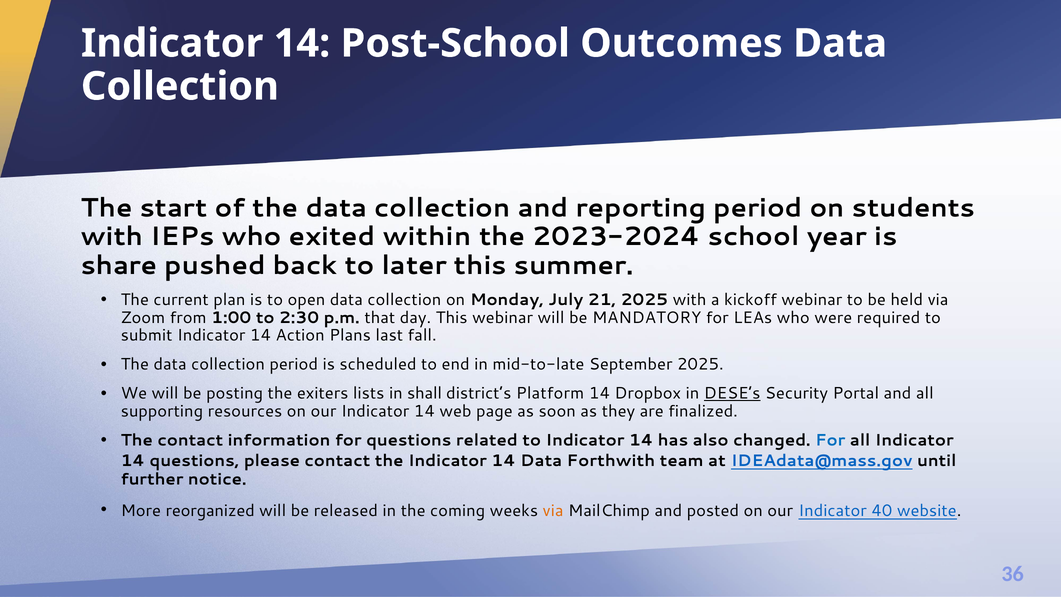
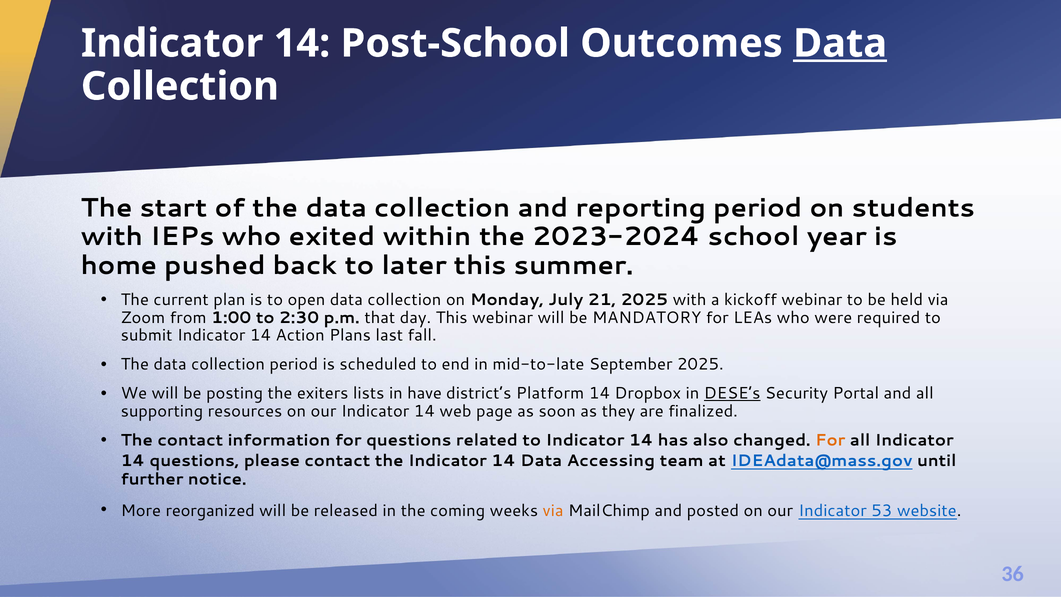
Data underline: none -> present (840, 43)
share: share -> home (119, 265)
shall: shall -> have (425, 393)
For colour: blue -> orange (830, 440)
Forthwith: Forthwith -> Accessing (611, 460)
40: 40 -> 53 (882, 511)
